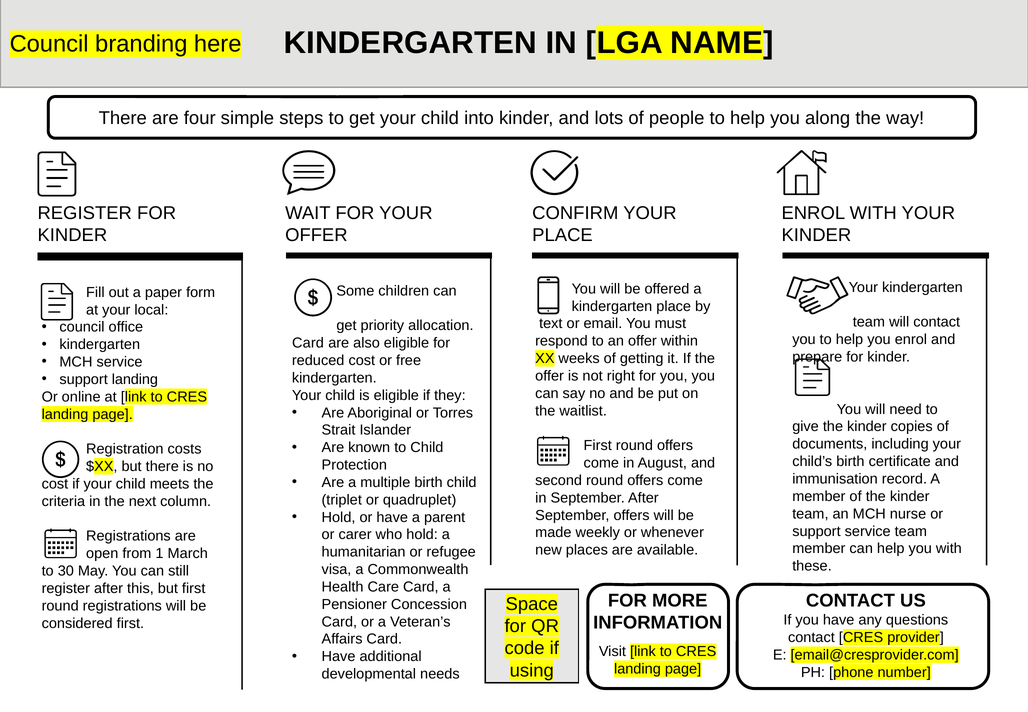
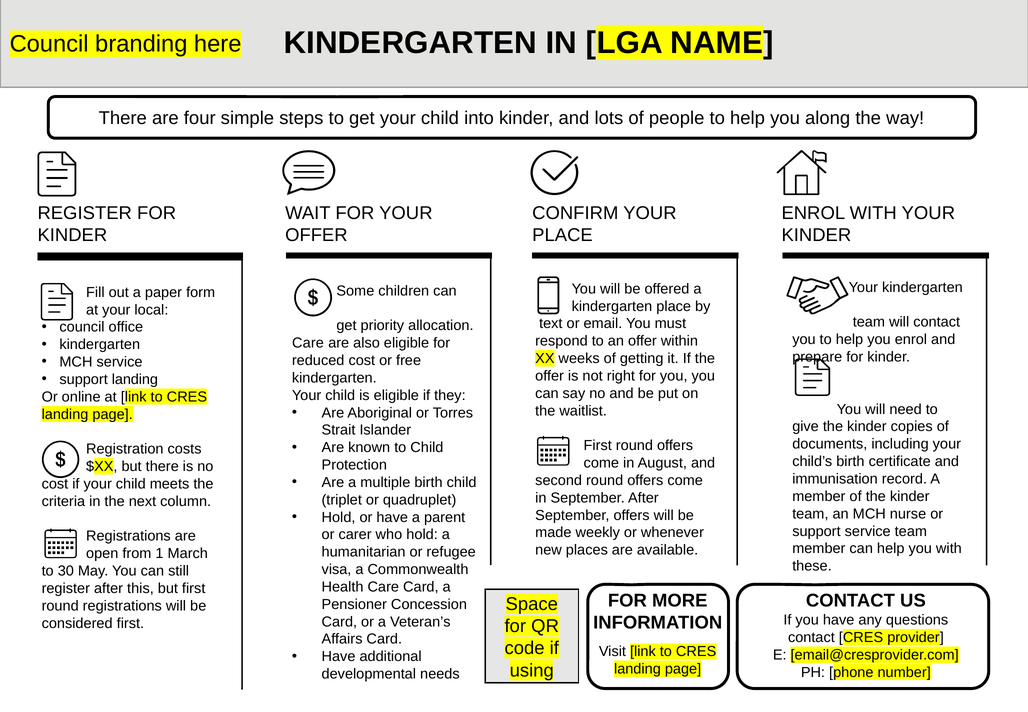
Card: Card -> Care (308, 343)
